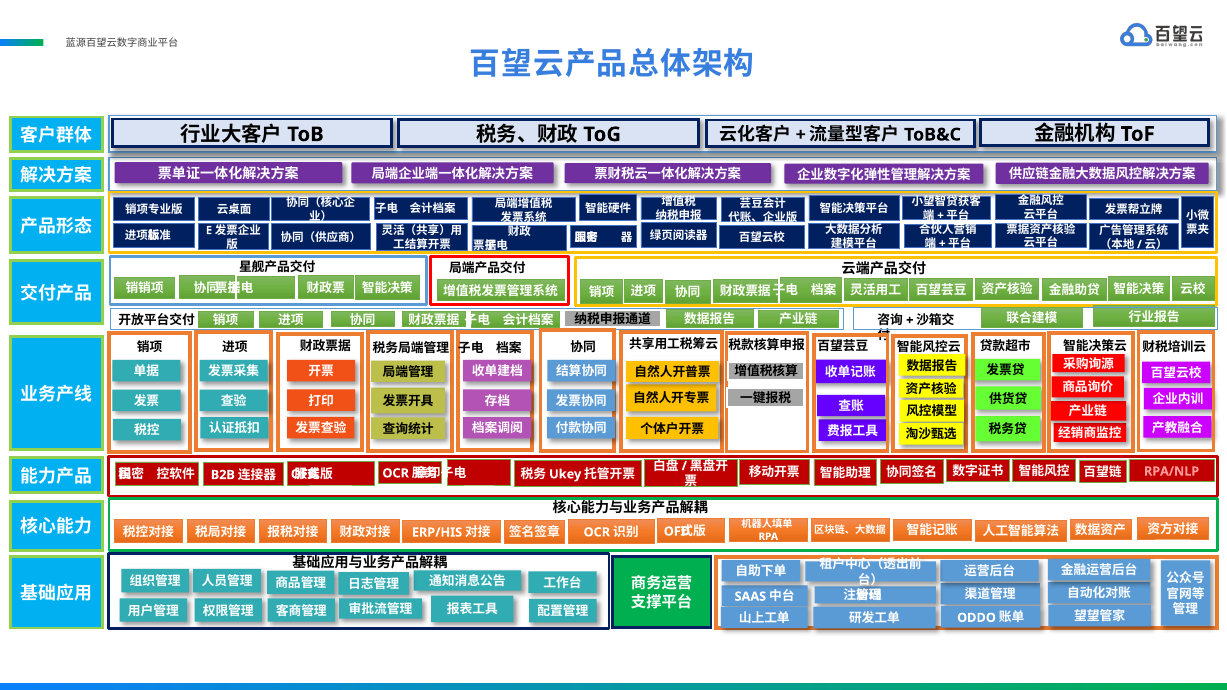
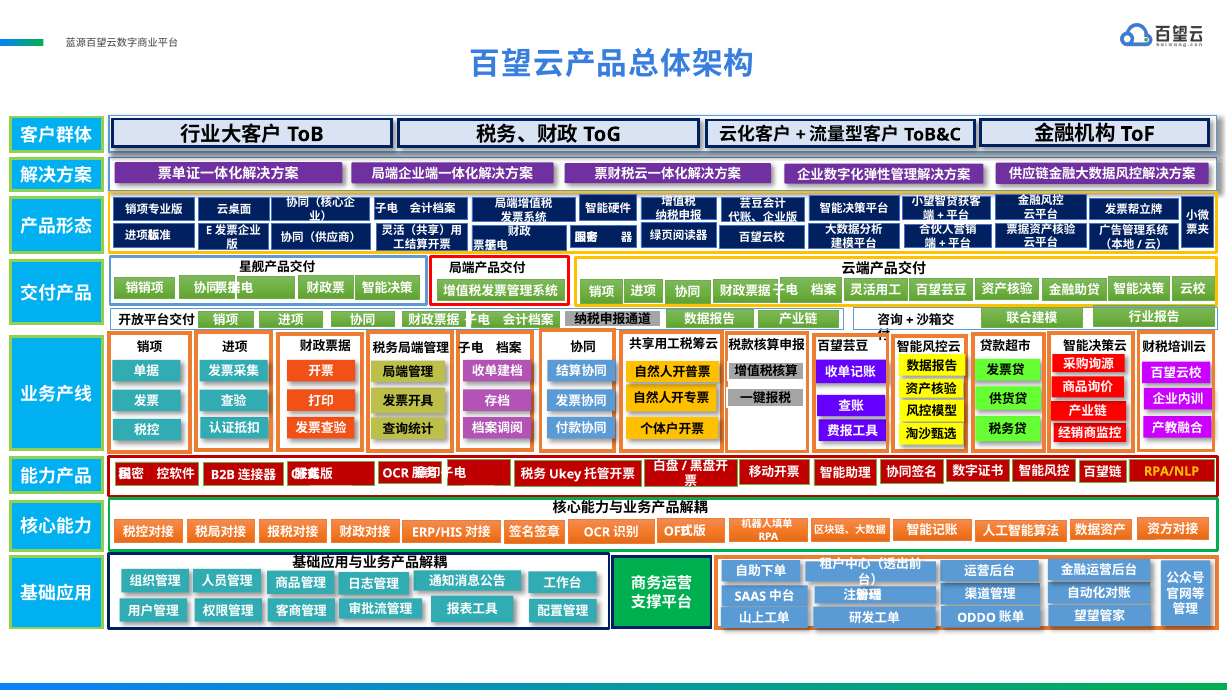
RPA/NLP colour: pink -> yellow (1172, 471)
